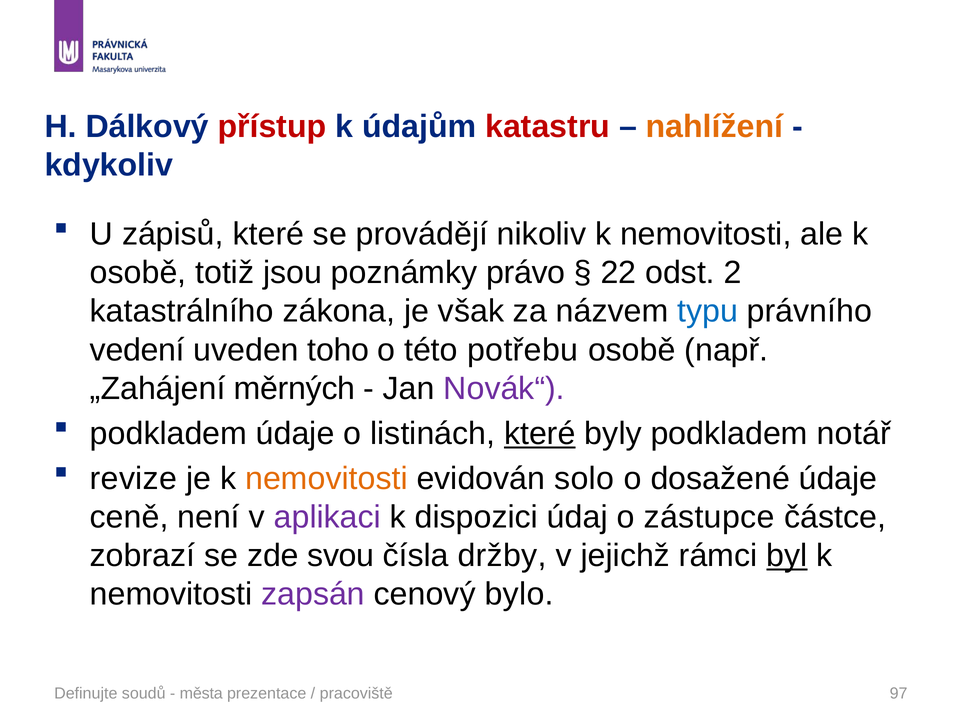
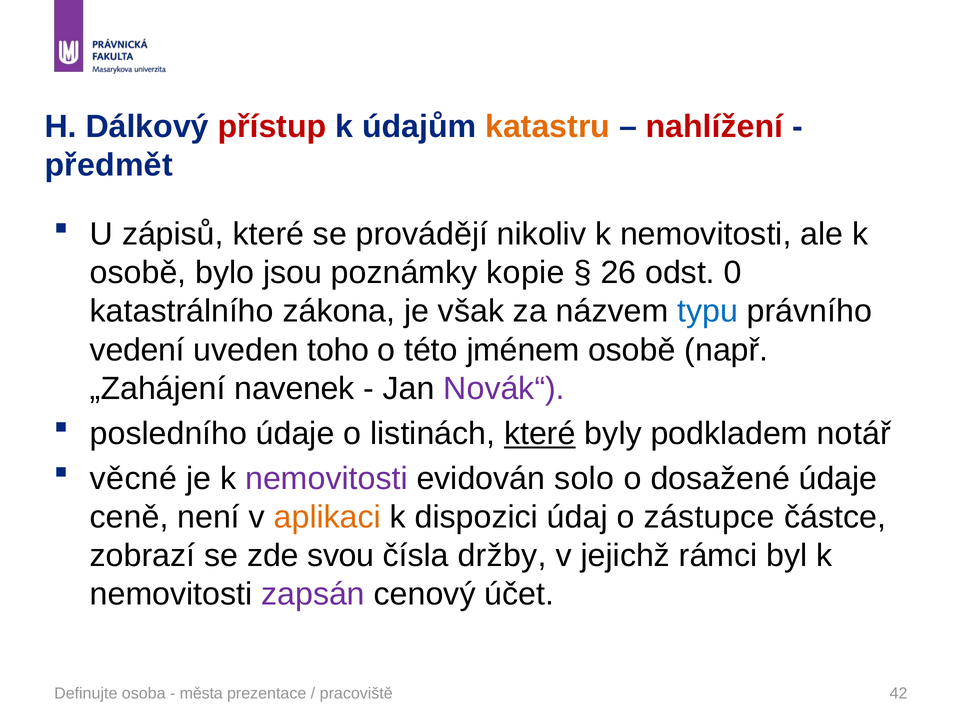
katastru colour: red -> orange (548, 127)
nahlížení colour: orange -> red (715, 127)
kdykoliv: kdykoliv -> předmět (109, 165)
totiž: totiž -> bylo (225, 273)
právo: právo -> kopie (525, 273)
22: 22 -> 26 (618, 273)
2: 2 -> 0 (733, 273)
potřebu: potřebu -> jménem (523, 350)
měrných: měrných -> navenek (294, 389)
podkladem: podkladem -> posledního (168, 433)
revize: revize -> věcné (133, 478)
nemovitosti colour: orange -> purple (326, 478)
aplikaci colour: purple -> orange (327, 517)
byl underline: present -> none (787, 556)
bylo: bylo -> účet (519, 594)
soudů: soudů -> osoba (144, 694)
97: 97 -> 42 (899, 694)
